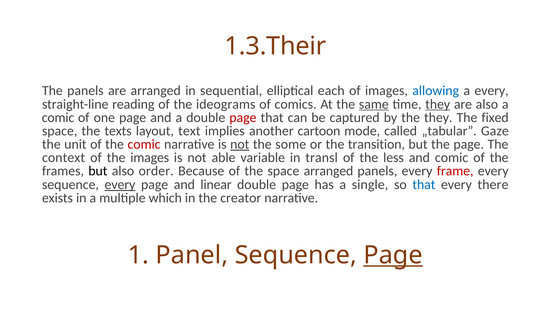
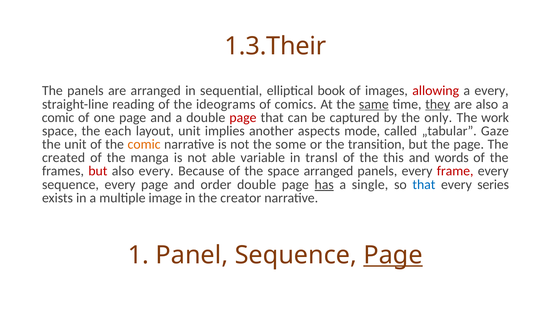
each: each -> book (331, 91)
allowing colour: blue -> red (436, 91)
the they: they -> only (438, 118)
fixed: fixed -> work (495, 118)
texts: texts -> each (118, 131)
layout text: text -> unit (189, 131)
cartoon: cartoon -> aspects (319, 131)
comic colour: red -> orange (144, 144)
not underline: present -> none (240, 144)
context: context -> created (64, 158)
the images: images -> manga (150, 158)
less: less -> this (393, 158)
and comic: comic -> words (452, 158)
but colour: black -> red (98, 171)
also order: order -> every (156, 171)
every underline: present -> none (120, 184)
linear: linear -> order (216, 184)
has underline: none -> present (324, 184)
there: there -> series (493, 184)
which: which -> image (165, 198)
